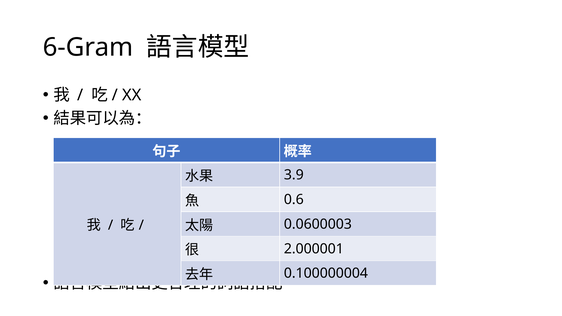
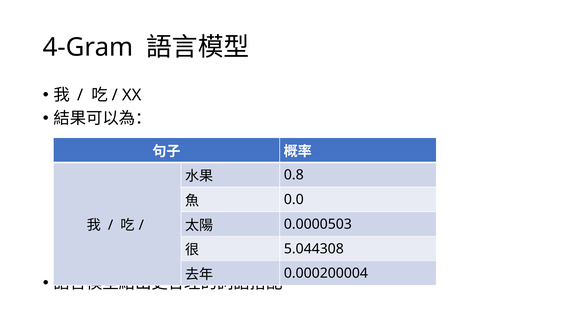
6-Gram: 6-Gram -> 4-Gram (88, 47)
3.9: 3.9 -> 0.8 (294, 175)
0.6: 0.6 -> 0.0 (294, 200)
0.0600003: 0.0600003 -> 0.0000503 (318, 224)
2.000001: 2.000001 -> 5.044308 (314, 249)
0.100000004: 0.100000004 -> 0.000200004 (326, 273)
